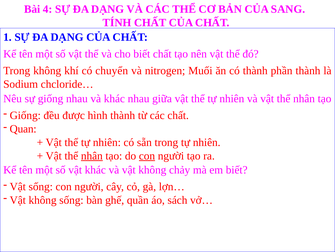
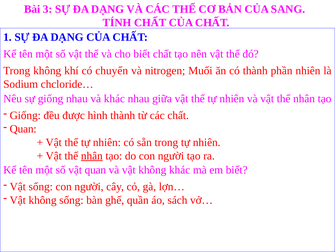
4: 4 -> 3 (48, 9)
phần thành: thành -> nhiên (308, 71)
con underline: present -> none (147, 155)
vật khác: khác -> quan (95, 169)
không chảy: chảy -> khác (180, 169)
